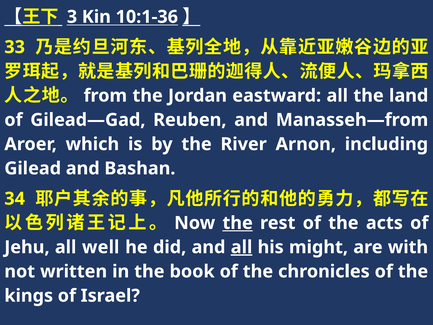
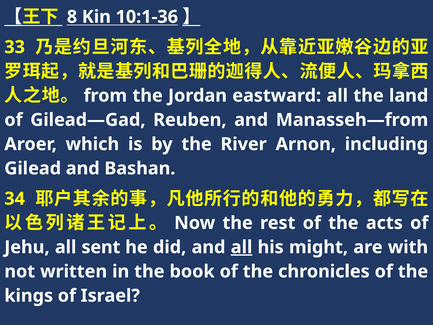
3: 3 -> 8 (72, 17)
the underline: present -> none (238, 223)
well: well -> sent (101, 247)
